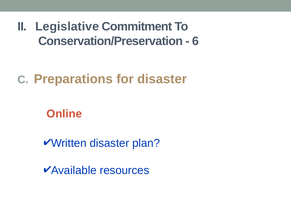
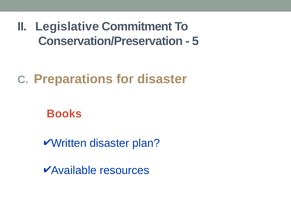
6: 6 -> 5 (195, 41)
Online: Online -> Books (64, 114)
